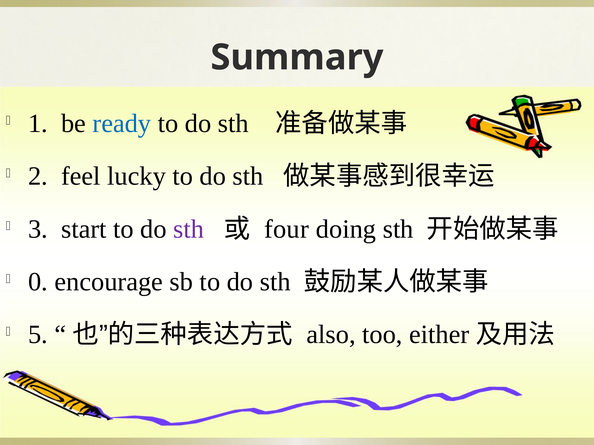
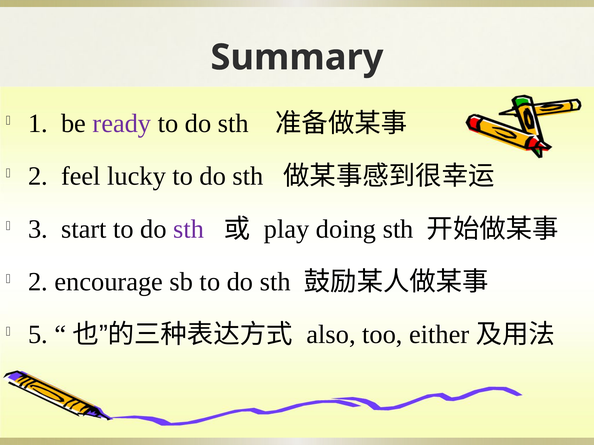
ready colour: blue -> purple (122, 124)
four: four -> play (287, 229)
0: 0 -> 2 (38, 282)
